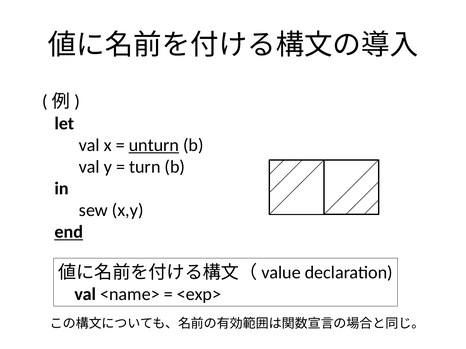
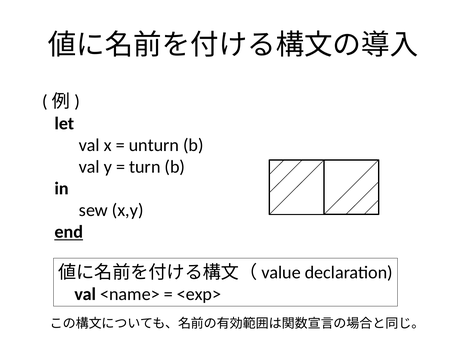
unturn underline: present -> none (154, 145)
